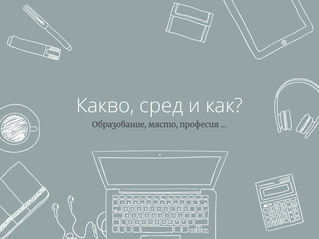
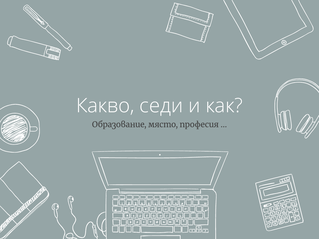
сред: сред -> седи (161, 106)
